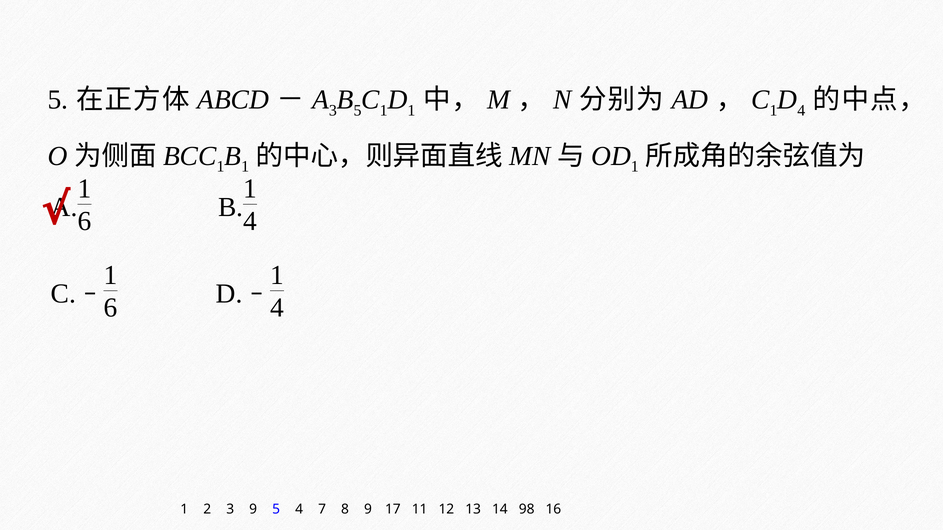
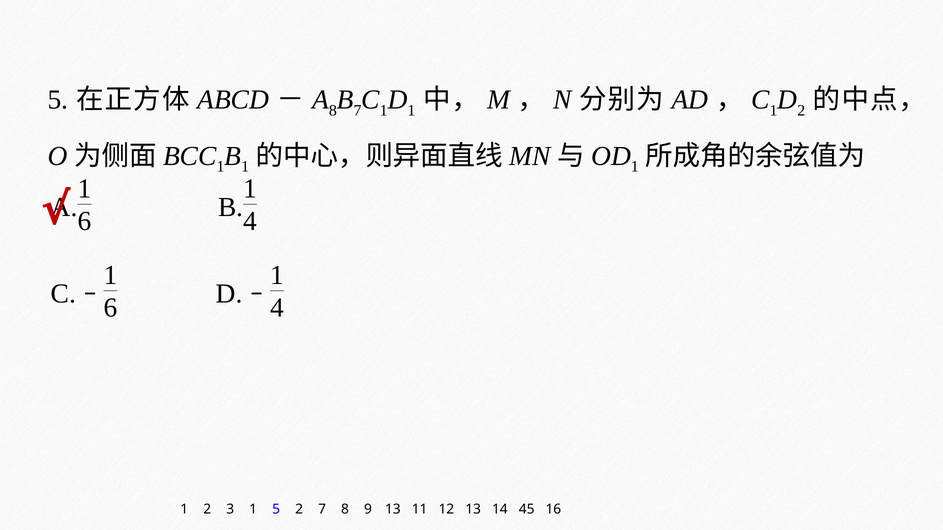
3: 3 -> 8 (333, 111)
5: 5 -> 7 (358, 111)
4: 4 -> 2 (801, 111)
3 9: 9 -> 1 (253, 510)
5 4: 4 -> 2 (299, 510)
9 17: 17 -> 13 (393, 510)
98: 98 -> 45 (527, 510)
